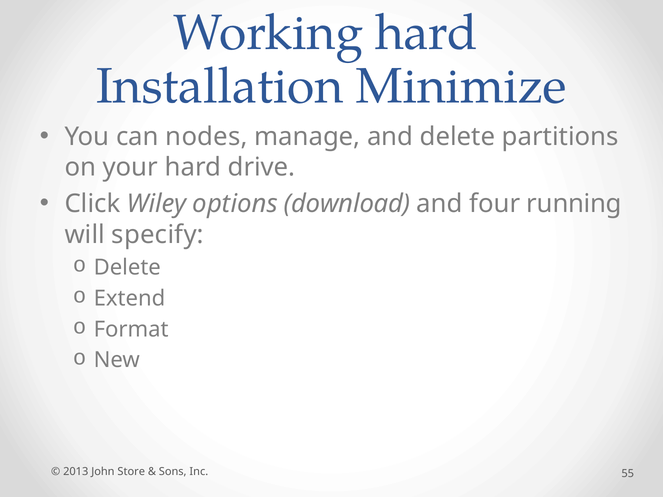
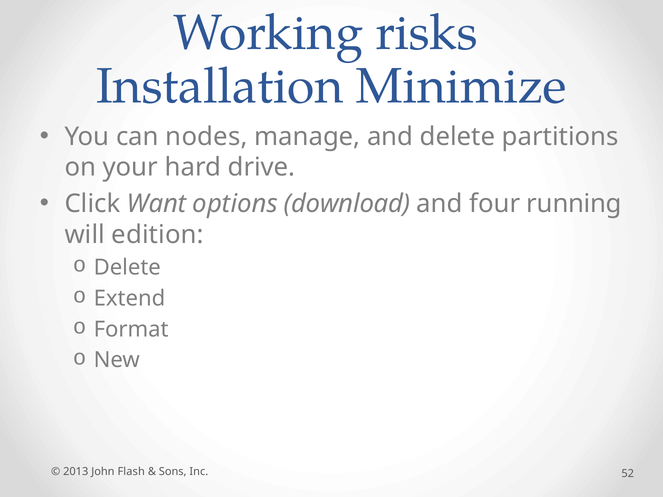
Working hard: hard -> risks (427, 33)
Wiley: Wiley -> Want (157, 204)
specify: specify -> edition (158, 235)
Store: Store -> Flash (131, 472)
55: 55 -> 52 (628, 474)
